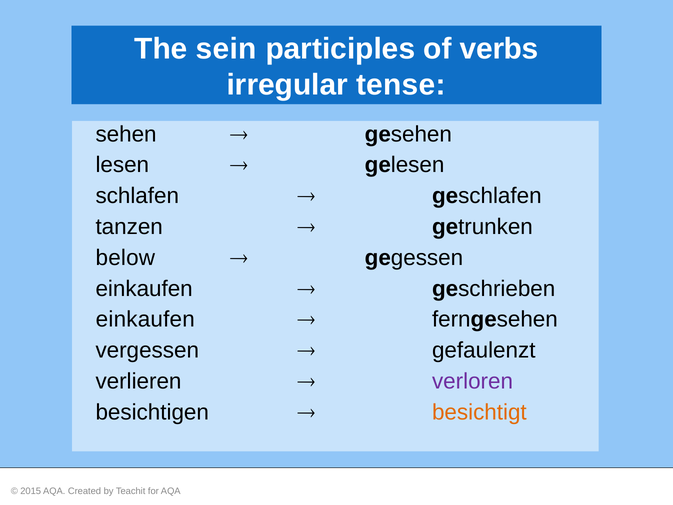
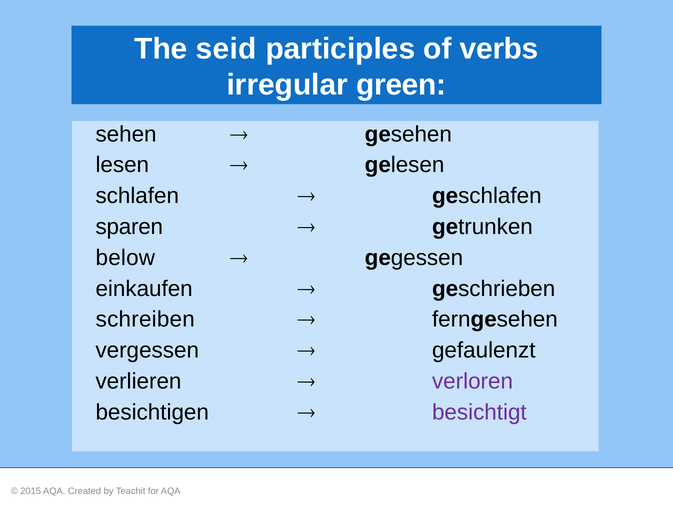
sein: sein -> seid (226, 49)
tense: tense -> green (401, 85)
tanzen: tanzen -> sparen (129, 227)
einkaufen: einkaufen -> schreiben (145, 319)
besichtigt colour: orange -> purple (479, 412)
